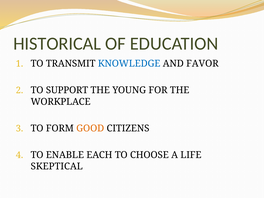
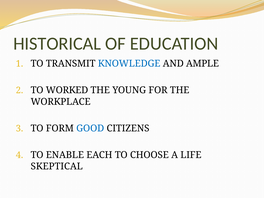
FAVOR: FAVOR -> AMPLE (202, 64)
SUPPORT: SUPPORT -> WORKED (67, 90)
GOOD colour: orange -> blue (90, 128)
